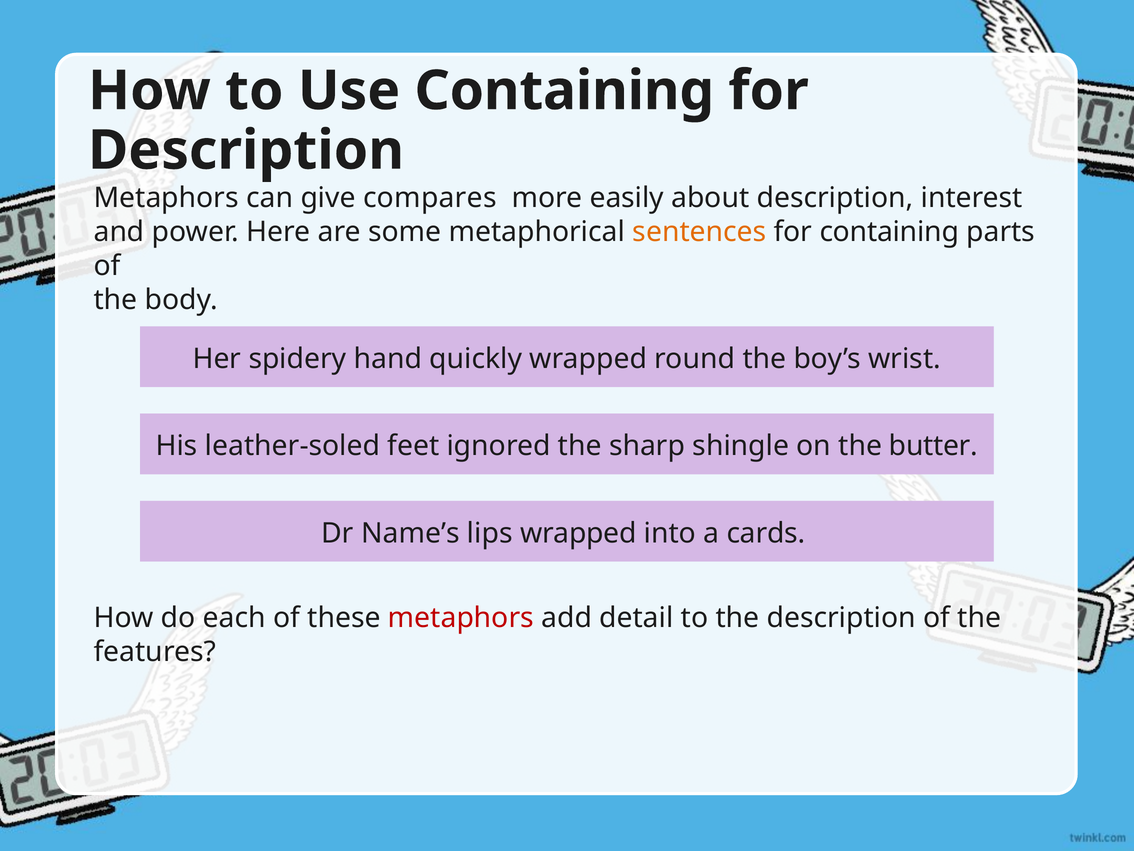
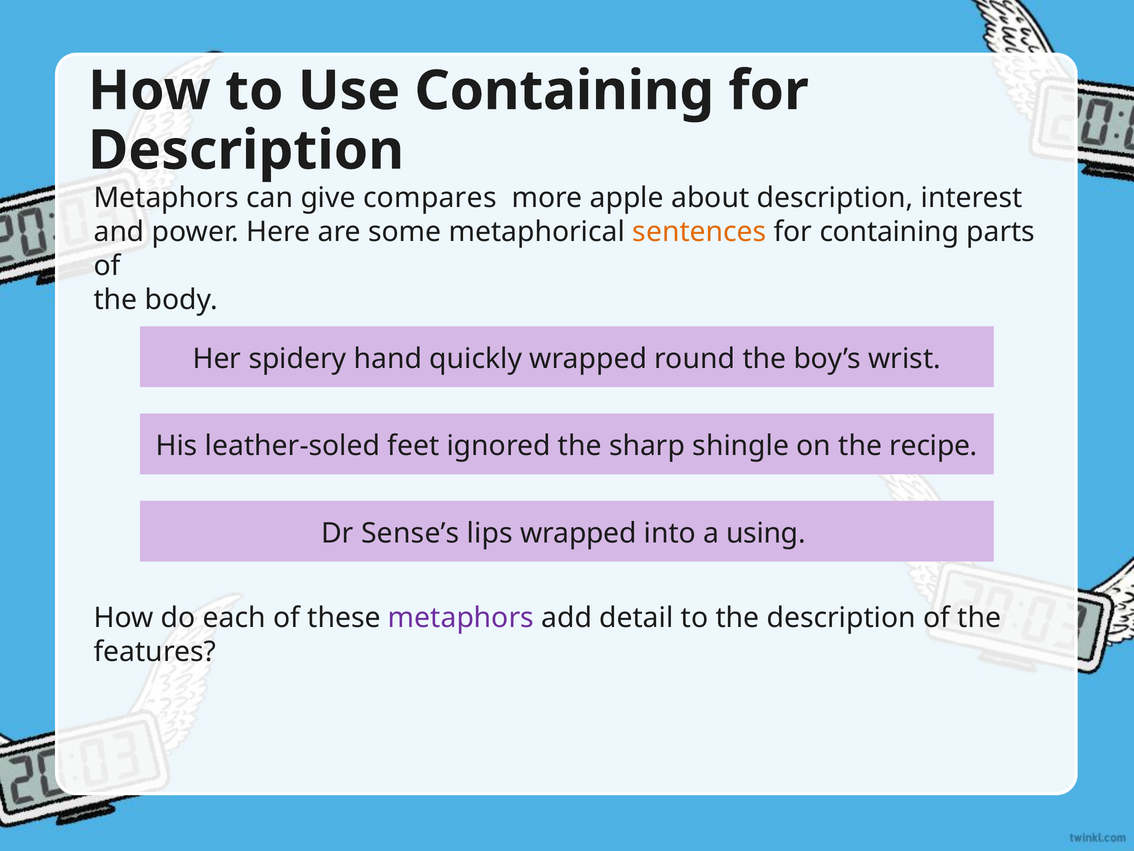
easily: easily -> apple (627, 198)
butter: butter -> recipe (933, 446)
Name’s: Name’s -> Sense’s (410, 533)
cards: cards -> using (766, 533)
metaphors colour: red -> purple (461, 617)
